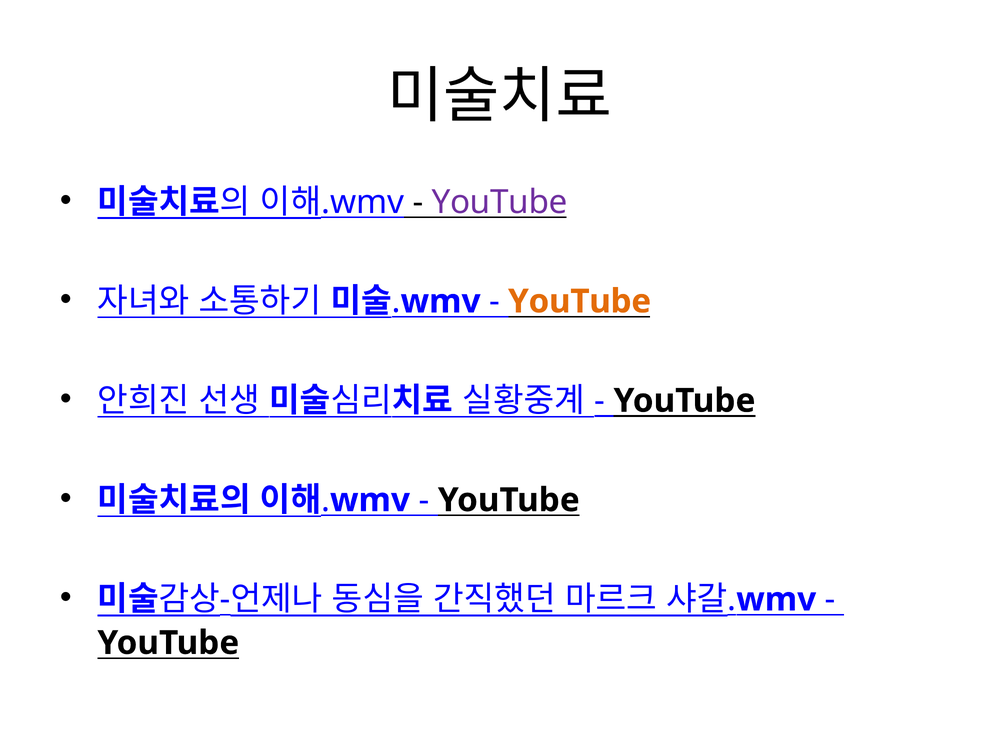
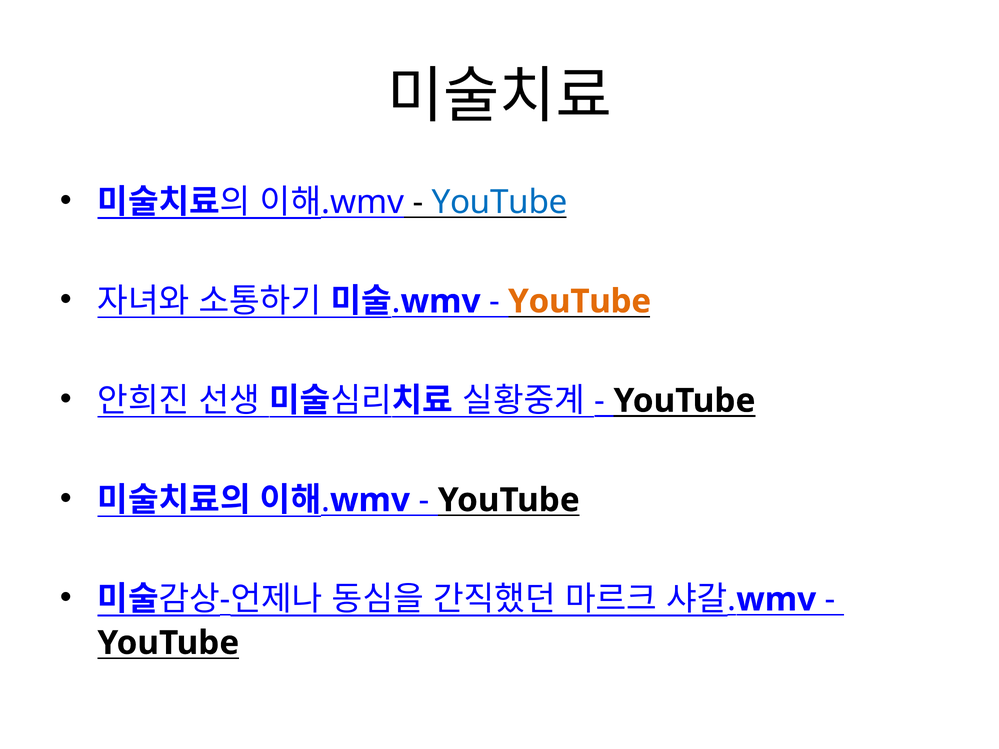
YouTube colour: purple -> blue (500, 202)
